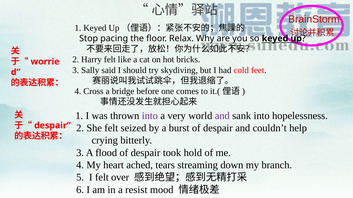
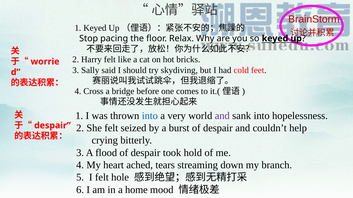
into colour: purple -> blue (150, 116)
over: over -> hole (120, 178)
resist: resist -> home (136, 190)
